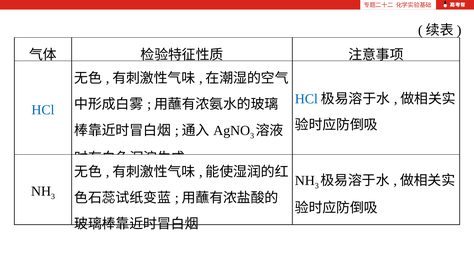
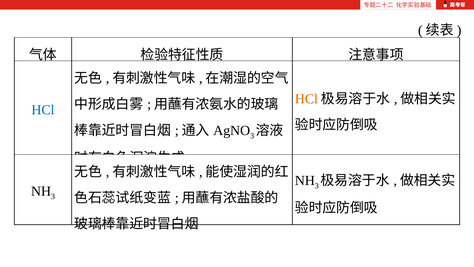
HCl colour: blue -> orange (306, 99)
